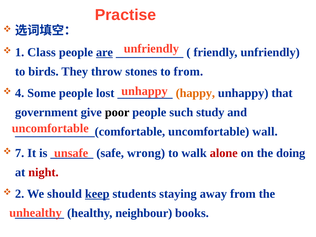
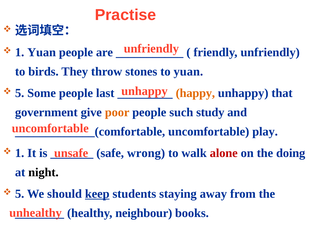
1 Class: Class -> Yuan (42, 52)
are underline: present -> none (104, 52)
to from: from -> yuan (188, 71)
4: 4 -> 5 (20, 93)
lost: lost -> last (105, 93)
poor colour: black -> orange (117, 112)
wall: wall -> play (265, 131)
7: 7 -> 1 (20, 153)
night colour: red -> black (43, 172)
2: 2 -> 5 (20, 194)
